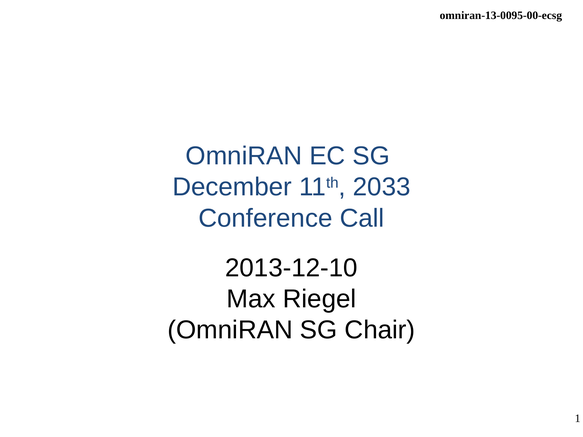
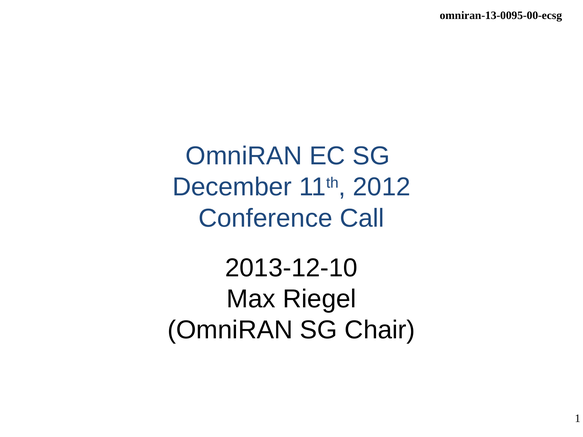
2033: 2033 -> 2012 (382, 187)
